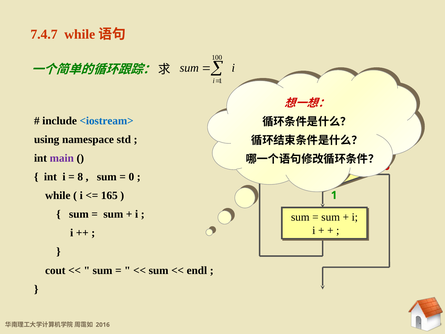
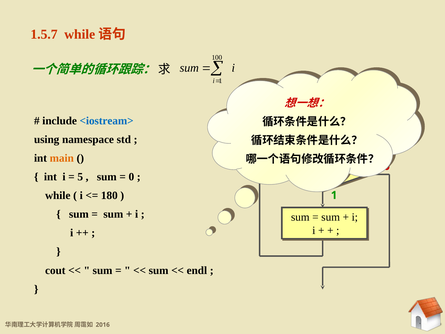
7.4.7: 7.4.7 -> 1.5.7 (44, 34)
main colour: purple -> orange (62, 158)
8: 8 -> 5 (80, 177)
165: 165 -> 180 (109, 195)
